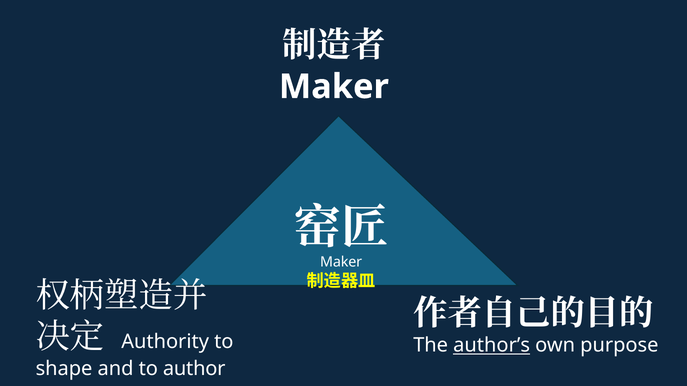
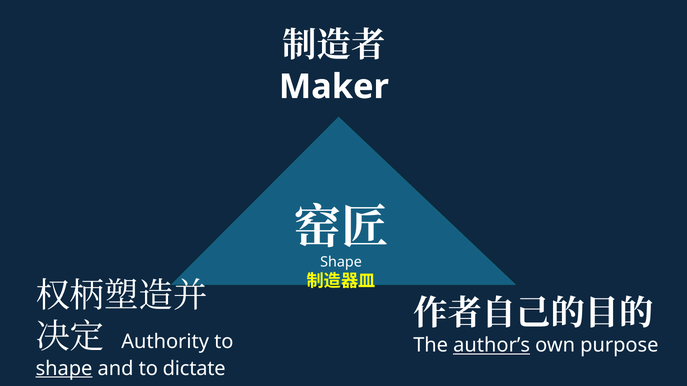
Maker: Maker -> Shape (341, 262)
shape underline: none -> present (64, 369)
author: author -> dictate (194, 369)
